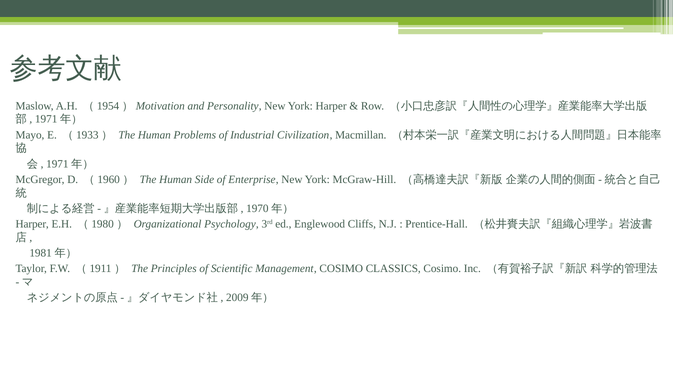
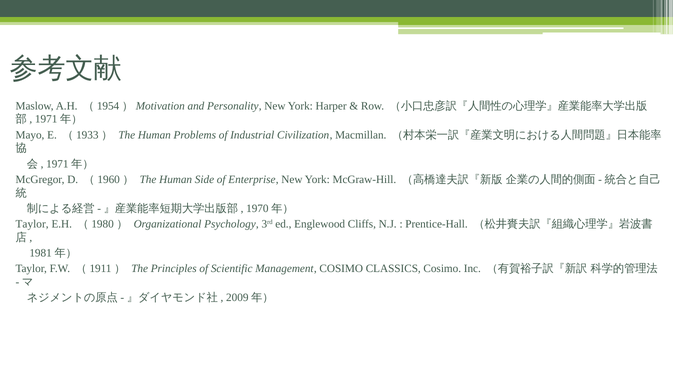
Harper: Harper -> Taylor (32, 224)
